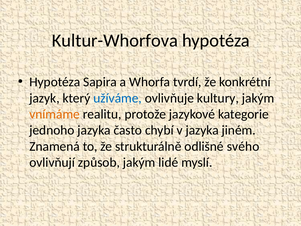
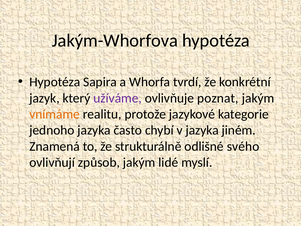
Kultur-Whorfova: Kultur-Whorfova -> Jakým-Whorfova (115, 41)
užíváme colour: blue -> purple (118, 98)
kultury: kultury -> poznat (218, 98)
